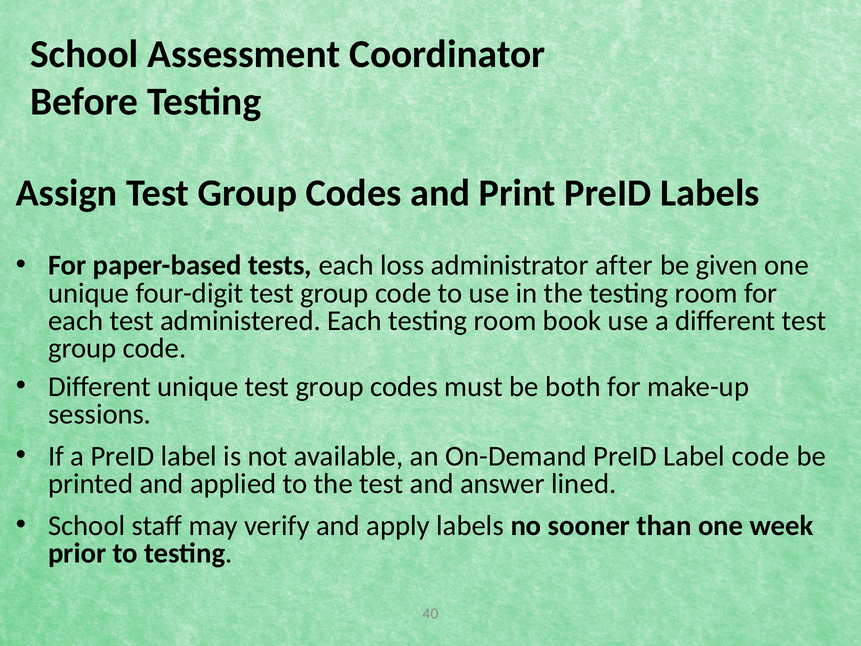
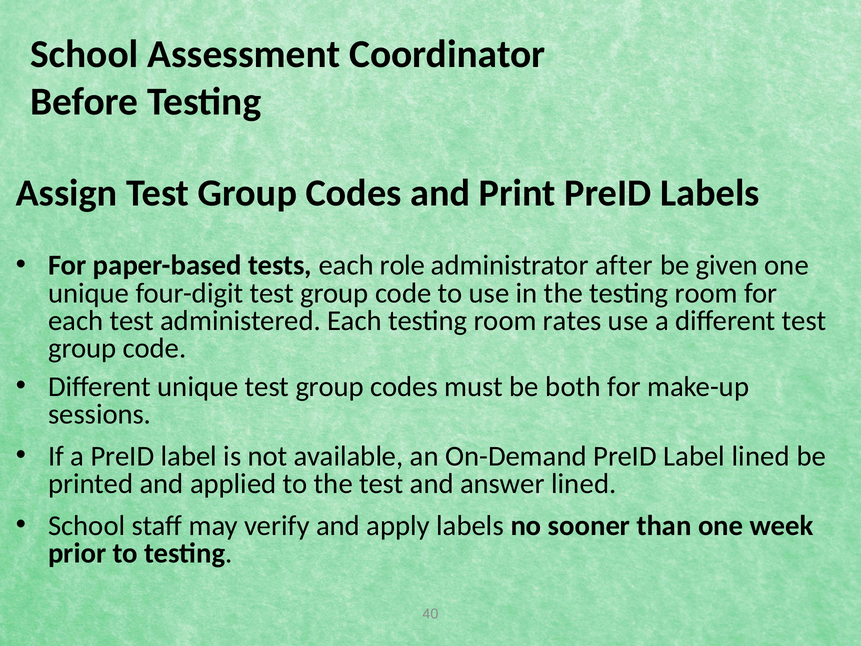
loss: loss -> role (402, 265)
book: book -> rates (572, 321)
Label code: code -> lined (761, 456)
